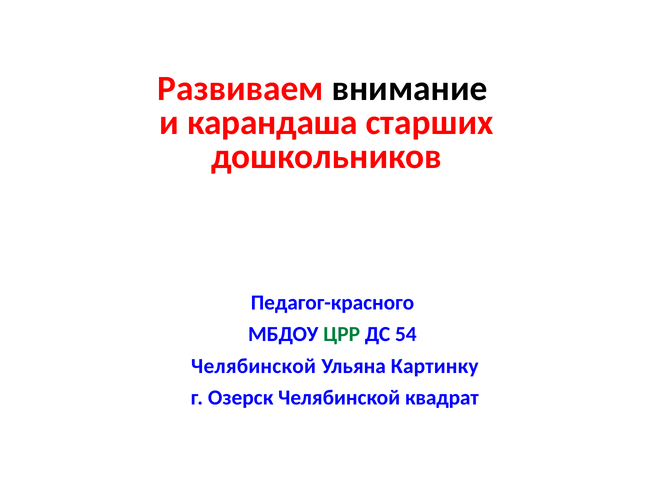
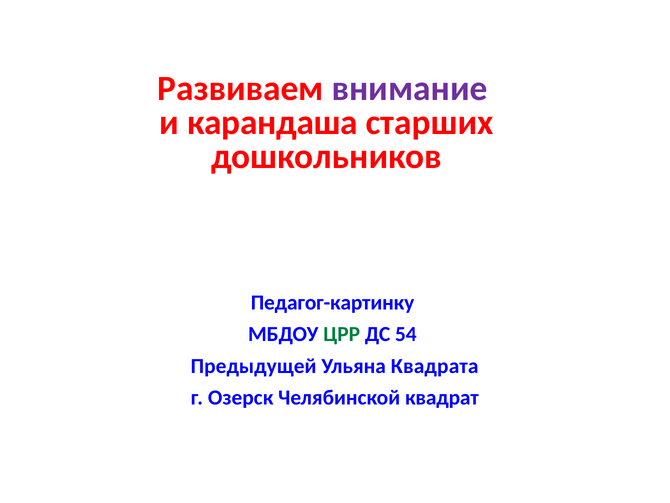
внимание colour: black -> purple (410, 88)
Педагог-красного: Педагог-красного -> Педагог-картинку (333, 302)
Челябинской: Челябинской -> Предыдущей (254, 366)
Картинку: Картинку -> Квадрата (435, 366)
